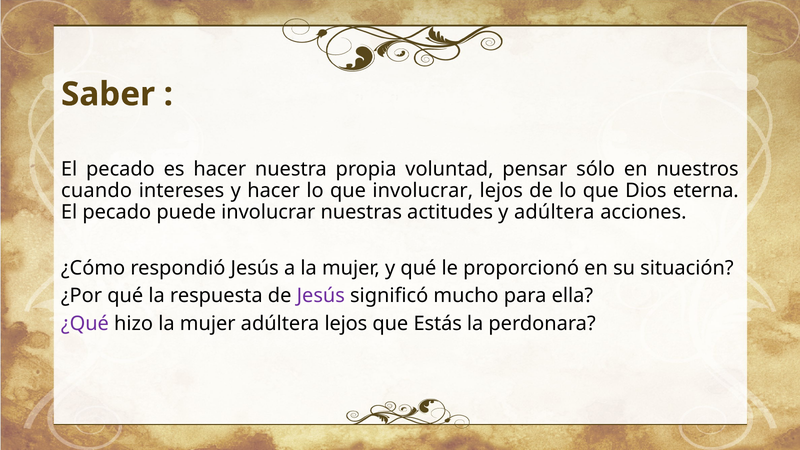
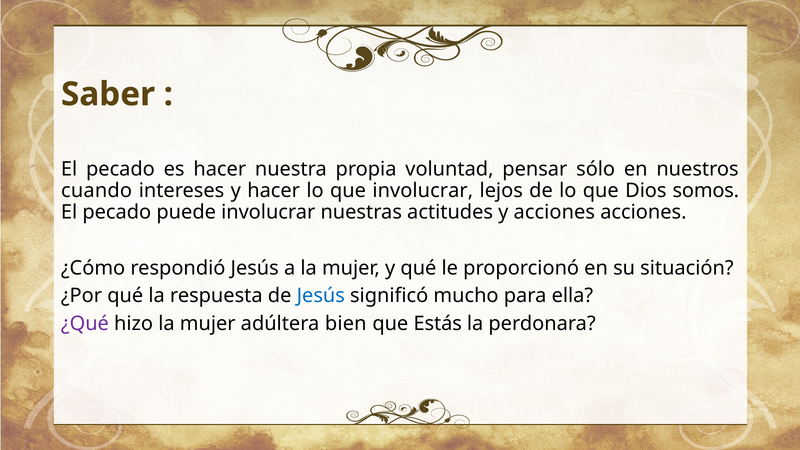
eterna: eterna -> somos (706, 191)
y adúltera: adúltera -> acciones (554, 212)
Jesús colour: purple -> blue (321, 296)
adúltera lejos: lejos -> bien (346, 324)
